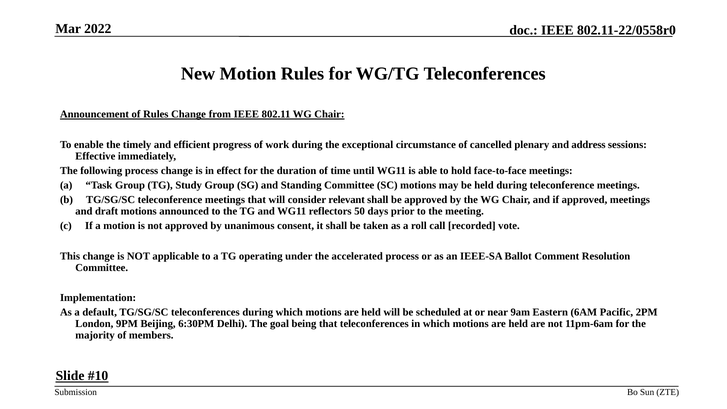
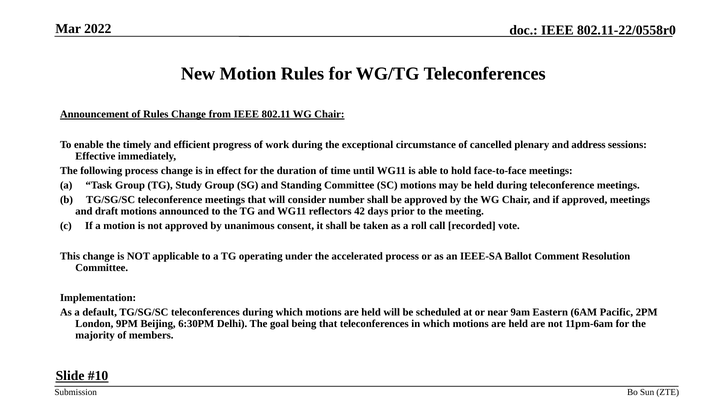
relevant: relevant -> number (347, 200)
50: 50 -> 42 (360, 211)
